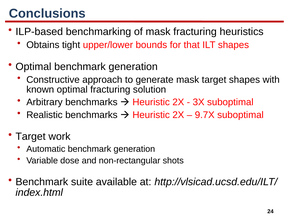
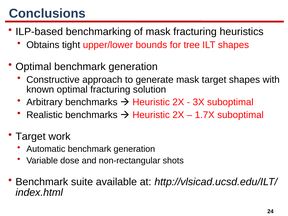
that: that -> tree (192, 45)
9.7X: 9.7X -> 1.7X (205, 115)
